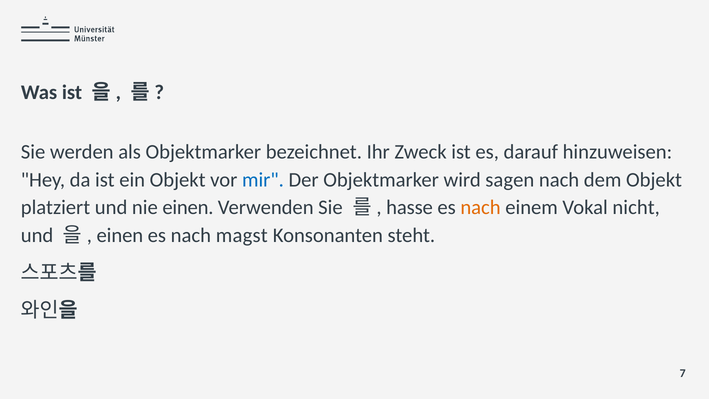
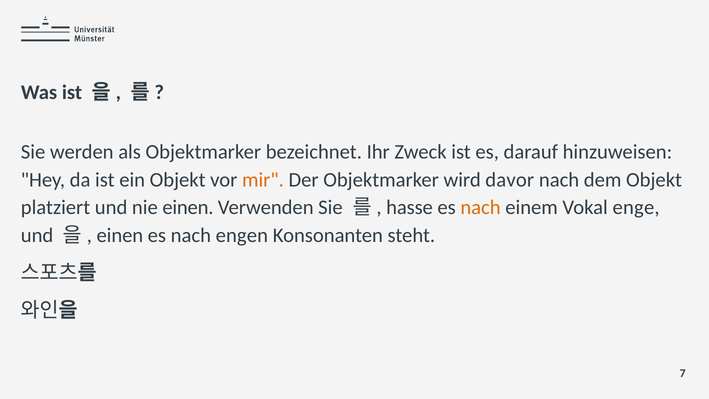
mir colour: blue -> orange (263, 179)
sagen: sagen -> davor (510, 179)
nicht: nicht -> enge (636, 207)
magst: magst -> engen (242, 235)
